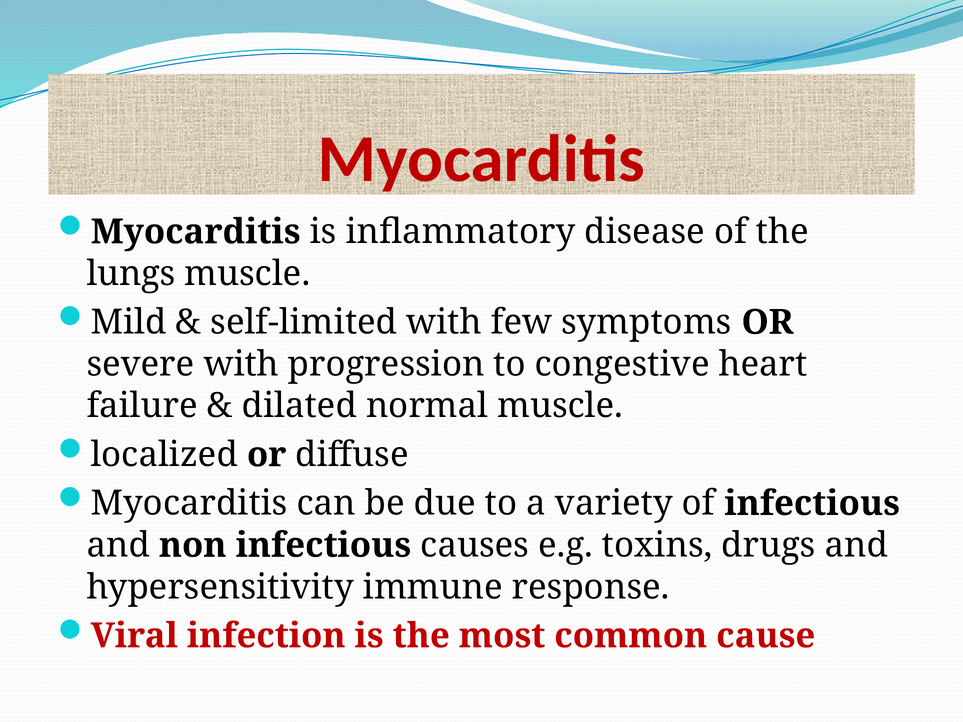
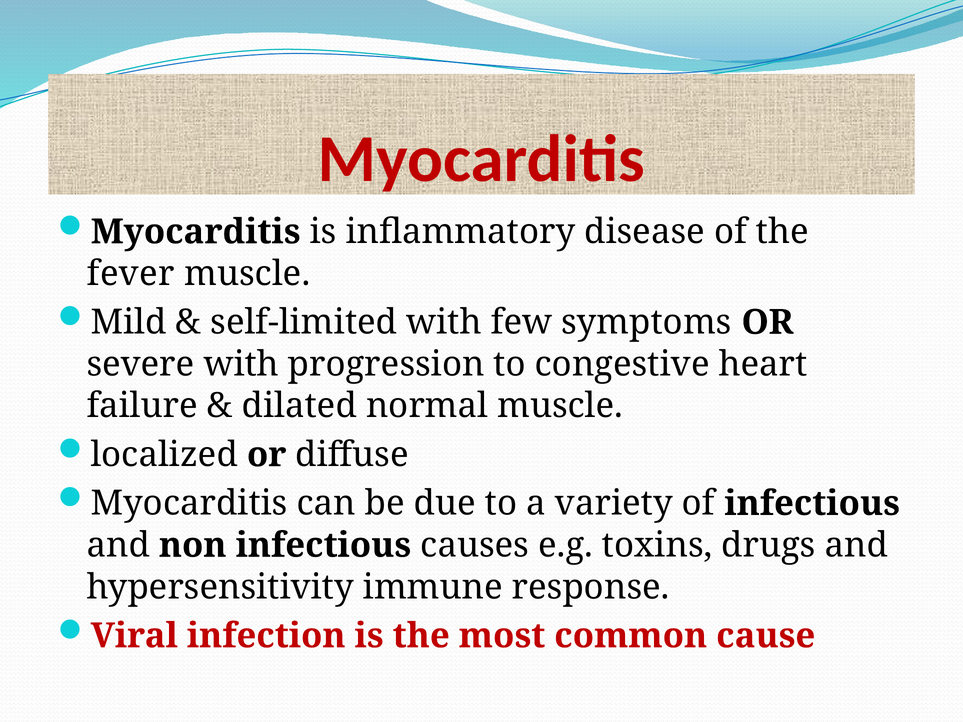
lungs: lungs -> fever (131, 274)
